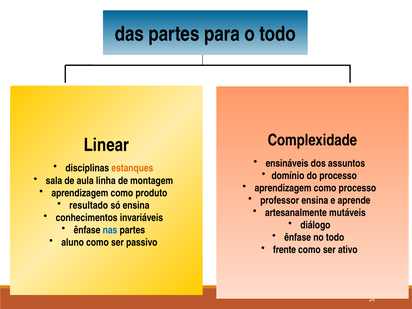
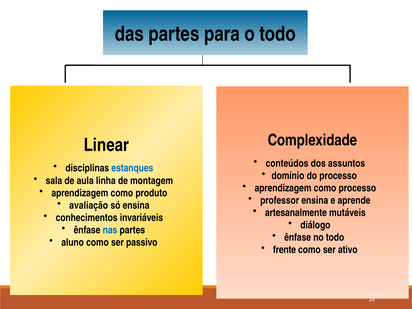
ensináveis: ensináveis -> conteúdos (287, 163)
estanques colour: orange -> blue (132, 168)
resultado: resultado -> avaliação (89, 205)
